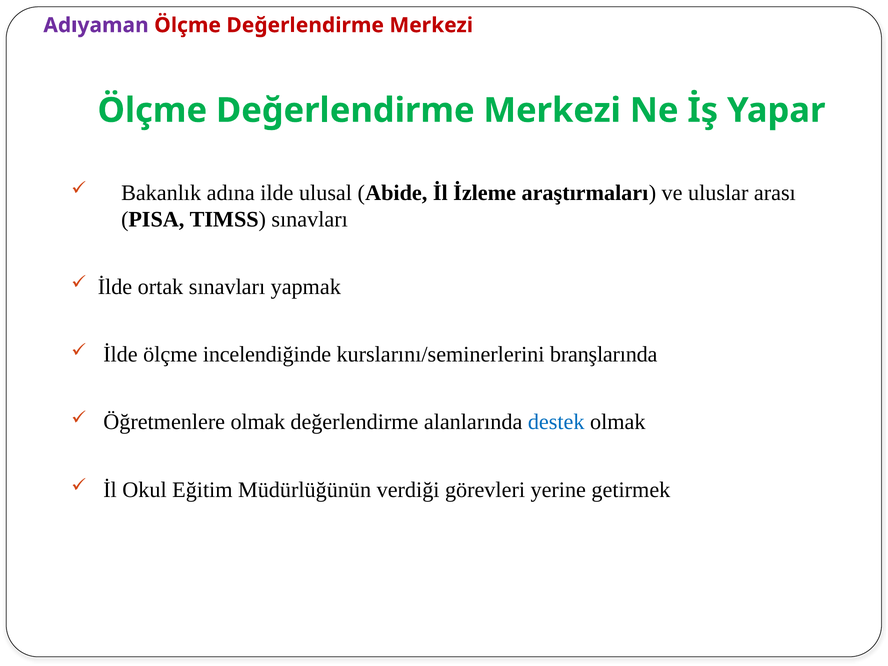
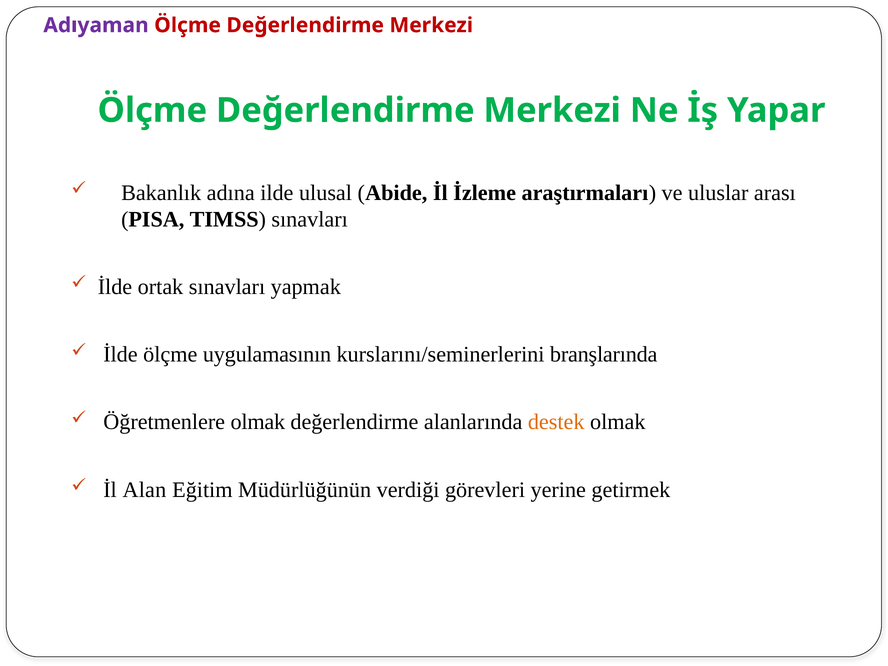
incelendiğinde: incelendiğinde -> uygulamasının (267, 355)
destek colour: blue -> orange (556, 422)
Okul: Okul -> Alan (144, 490)
